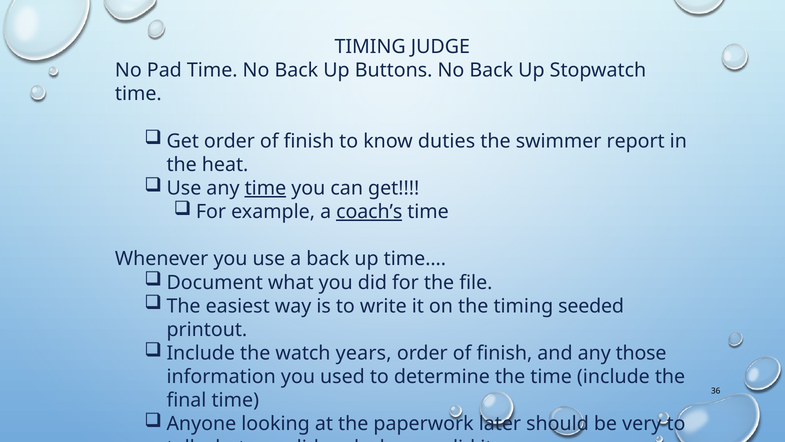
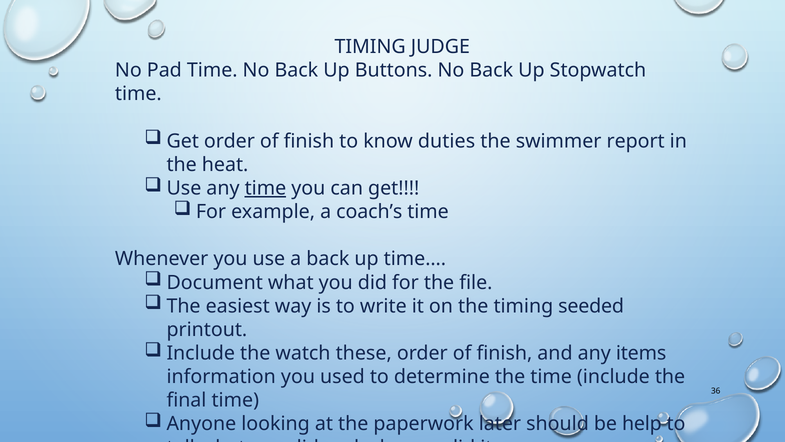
coach’s underline: present -> none (369, 212)
years: years -> these (364, 353)
those: those -> items (641, 353)
very: very -> help (642, 424)
